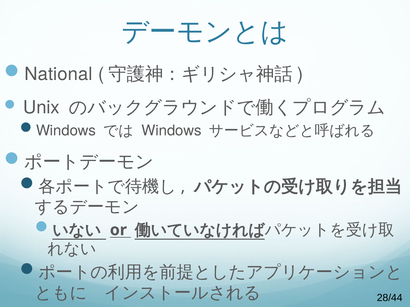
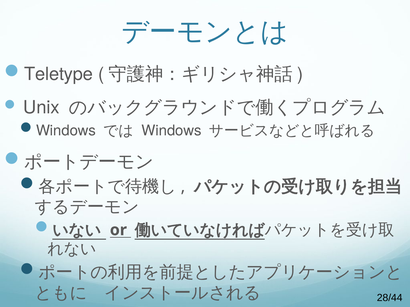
National: National -> Teletype (59, 74)
